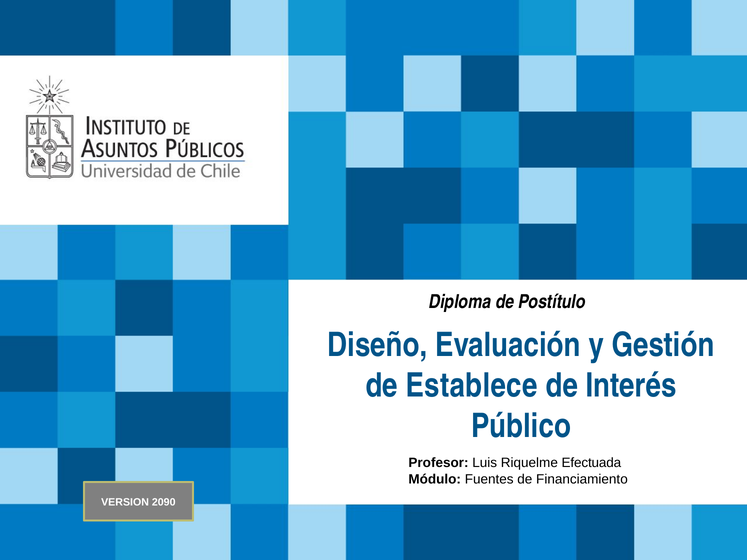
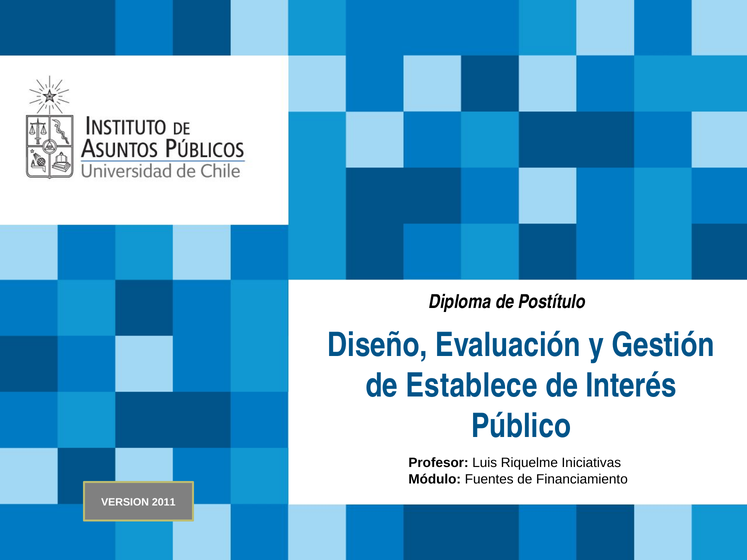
Efectuada: Efectuada -> Iniciativas (591, 463)
2090: 2090 -> 2011 (164, 502)
